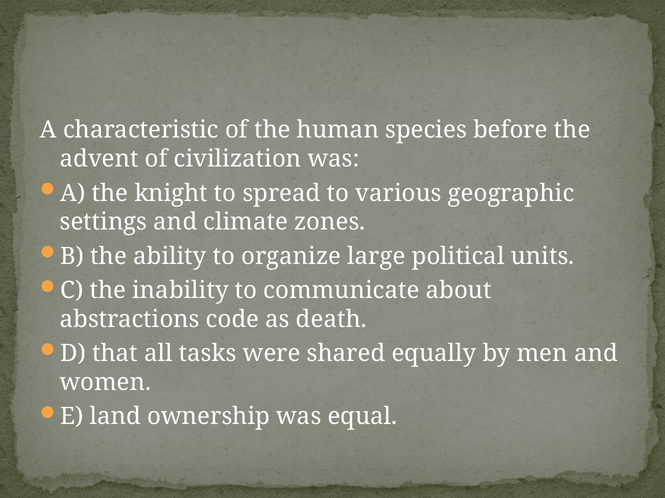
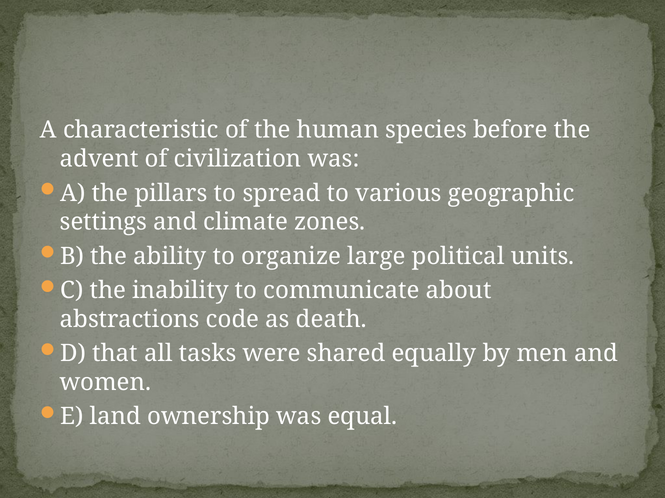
knight: knight -> pillars (171, 193)
